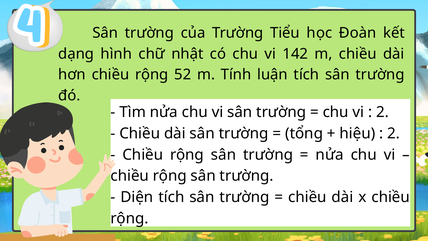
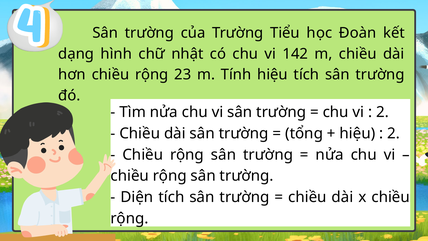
52: 52 -> 23 (183, 75)
Tính luận: luận -> hiệu (273, 75)
